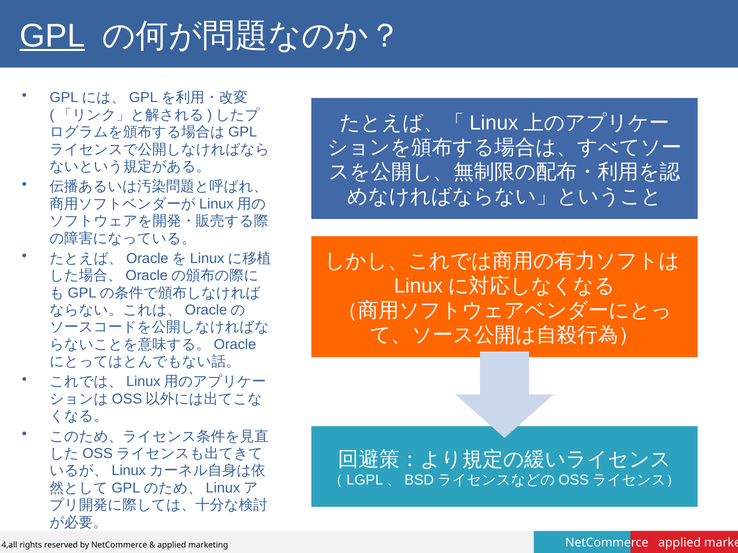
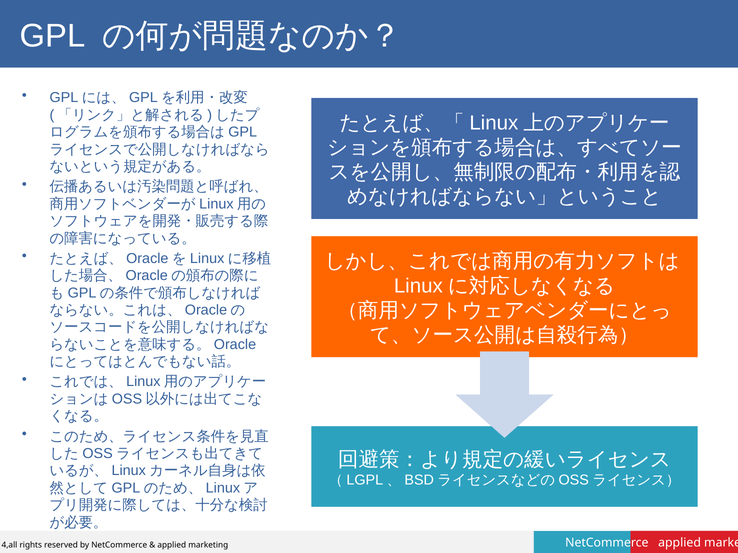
GPL underline: present -> none (52, 36)
